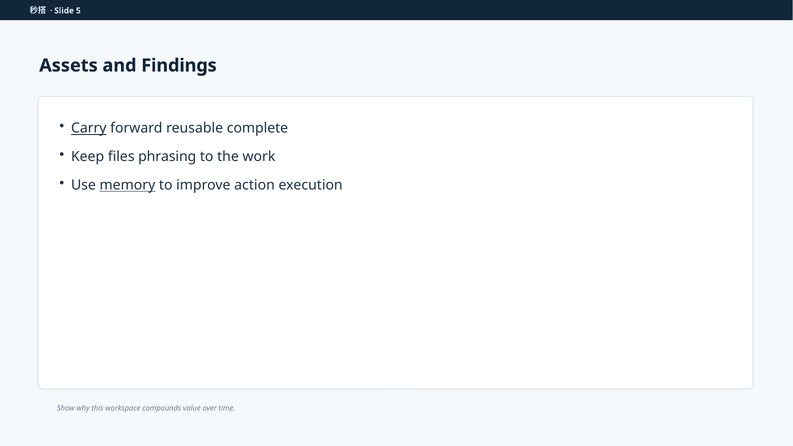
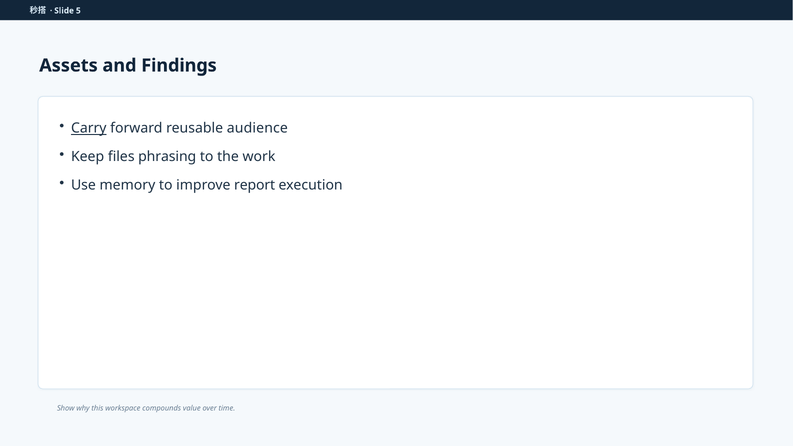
complete: complete -> audience (257, 128)
memory underline: present -> none (127, 185)
action: action -> report (255, 185)
